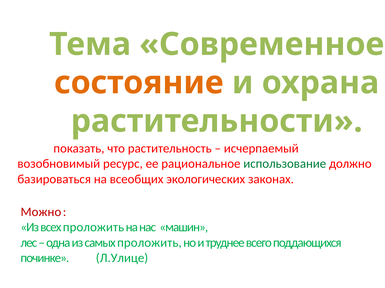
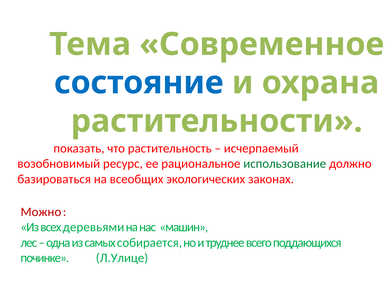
состояние colour: orange -> blue (139, 83)
всех проложить: проложить -> деревьями (93, 228)
самых проложить: проложить -> собирается (149, 243)
